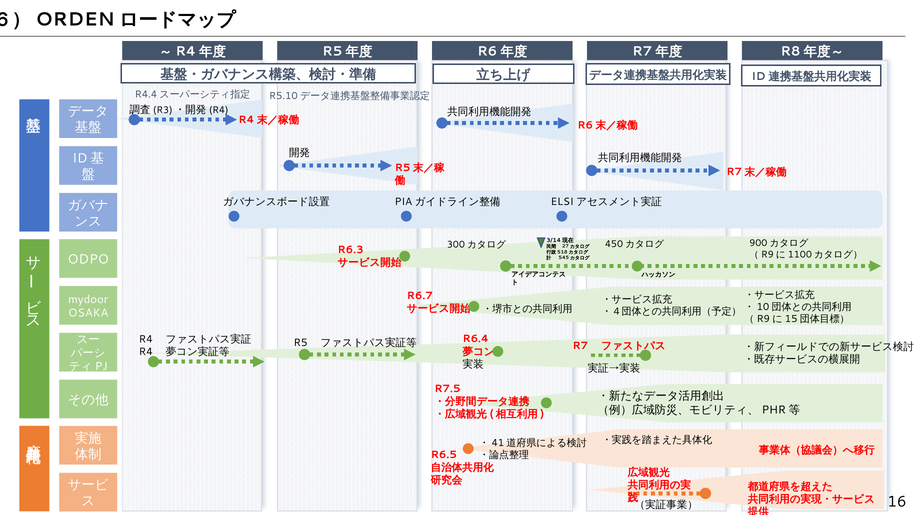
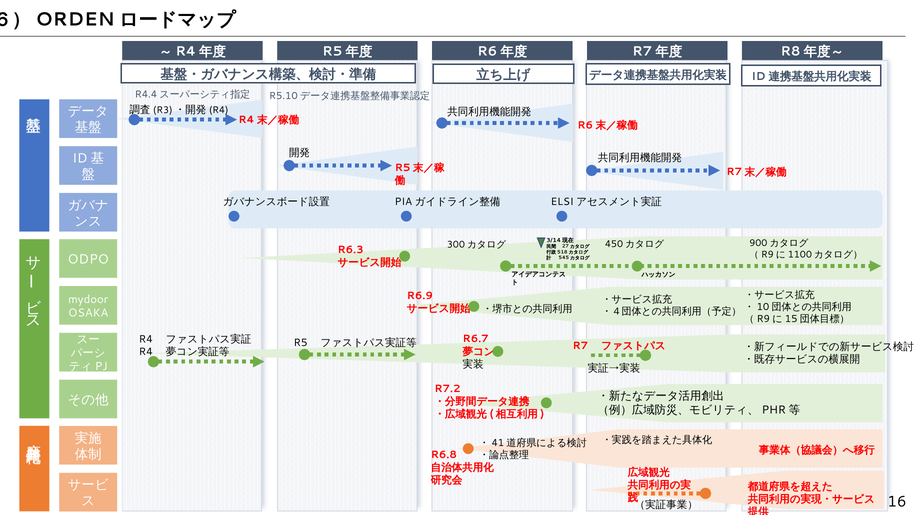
R6.7: R6.7 -> R6.9 (420, 296)
R6.4: R6.4 -> R6.7 (476, 339)
R7.5: R7.5 -> R7.2 (447, 388)
R6.5: R6.5 -> R6.8 (444, 454)
